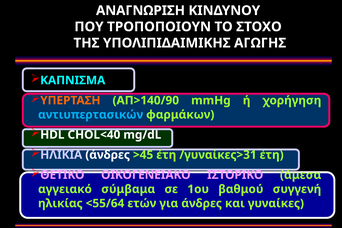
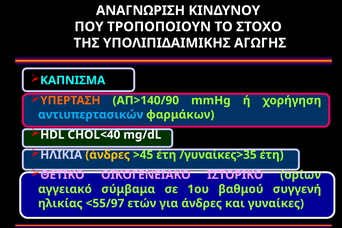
άνδρες colour: white -> yellow (108, 155)
/γυναίκες>31: /γυναίκες>31 -> /γυναίκες>35 (218, 155)
άμεσα: άμεσα -> ορίων (301, 175)
<55/64: <55/64 -> <55/97 (105, 203)
